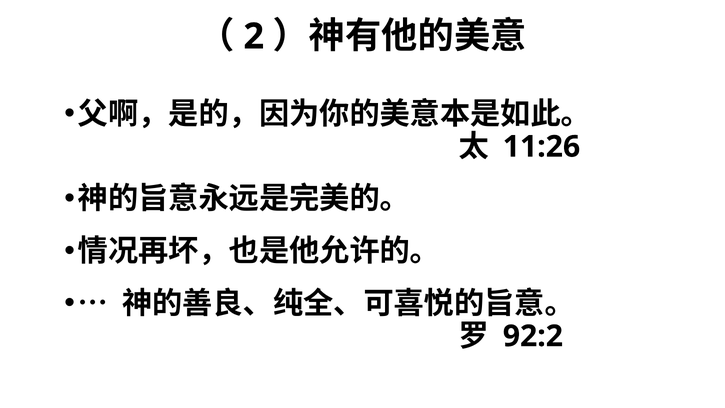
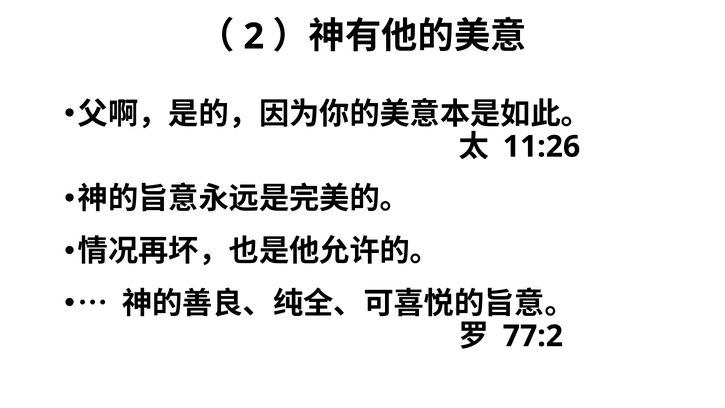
92:2: 92:2 -> 77:2 (533, 336)
